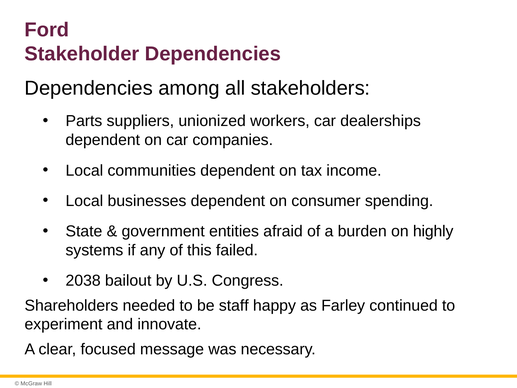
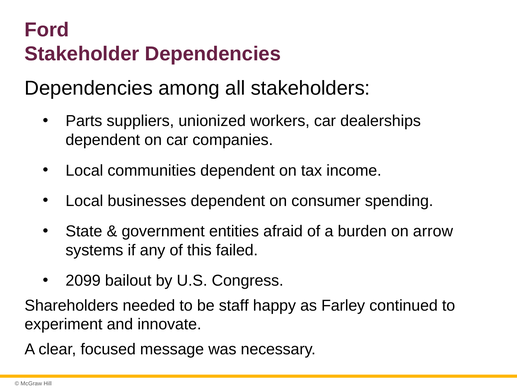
highly: highly -> arrow (433, 231)
2038: 2038 -> 2099 (83, 281)
